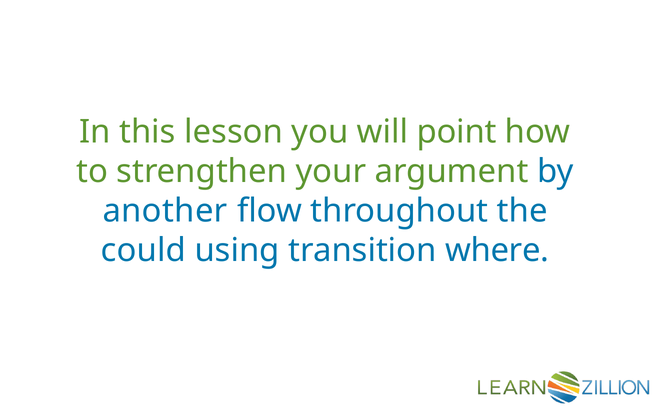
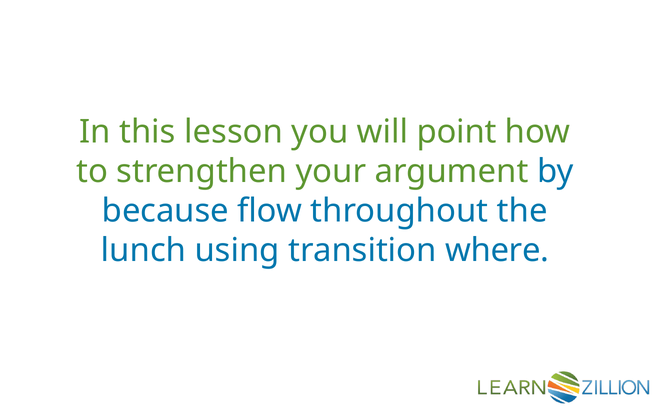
another: another -> because (165, 211)
could: could -> lunch (144, 251)
